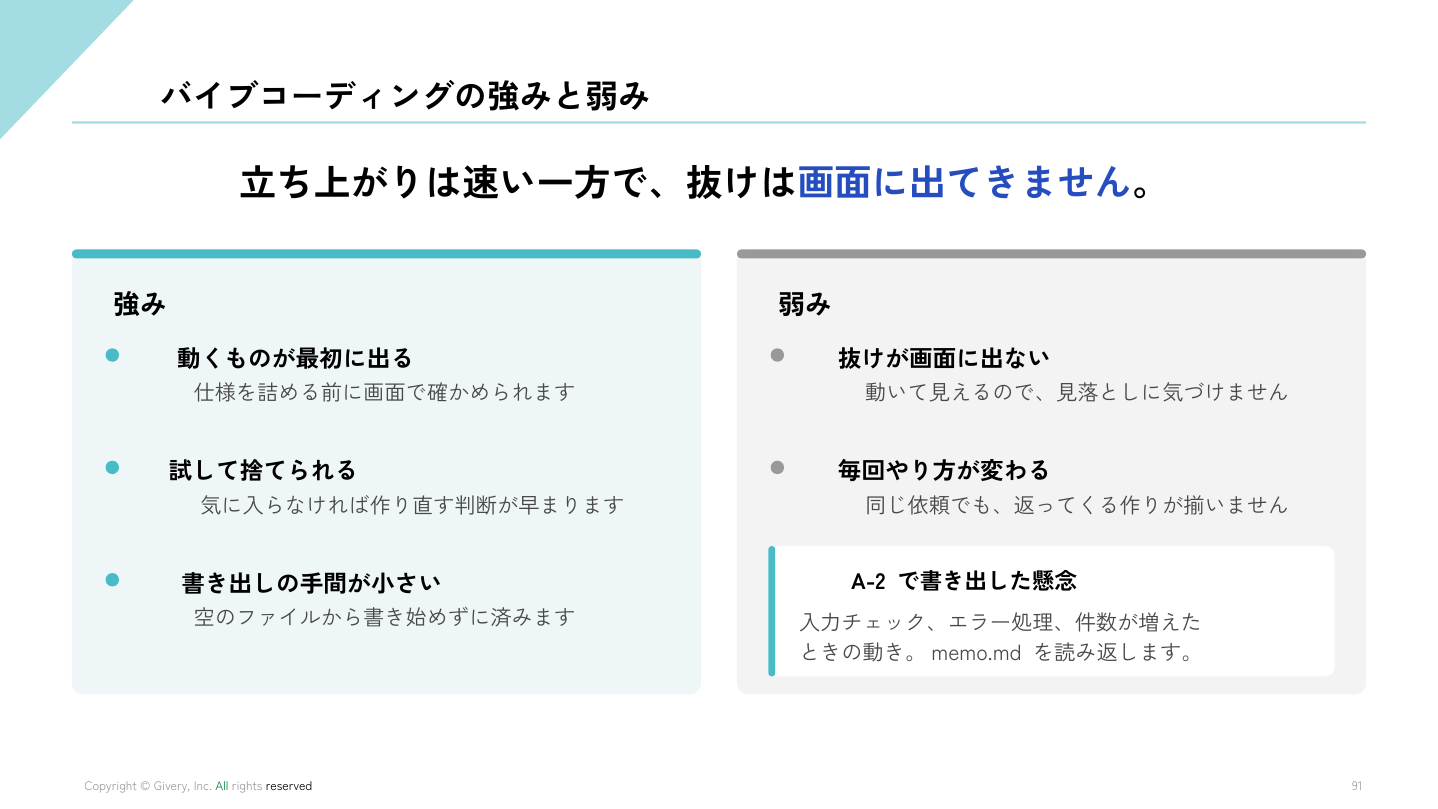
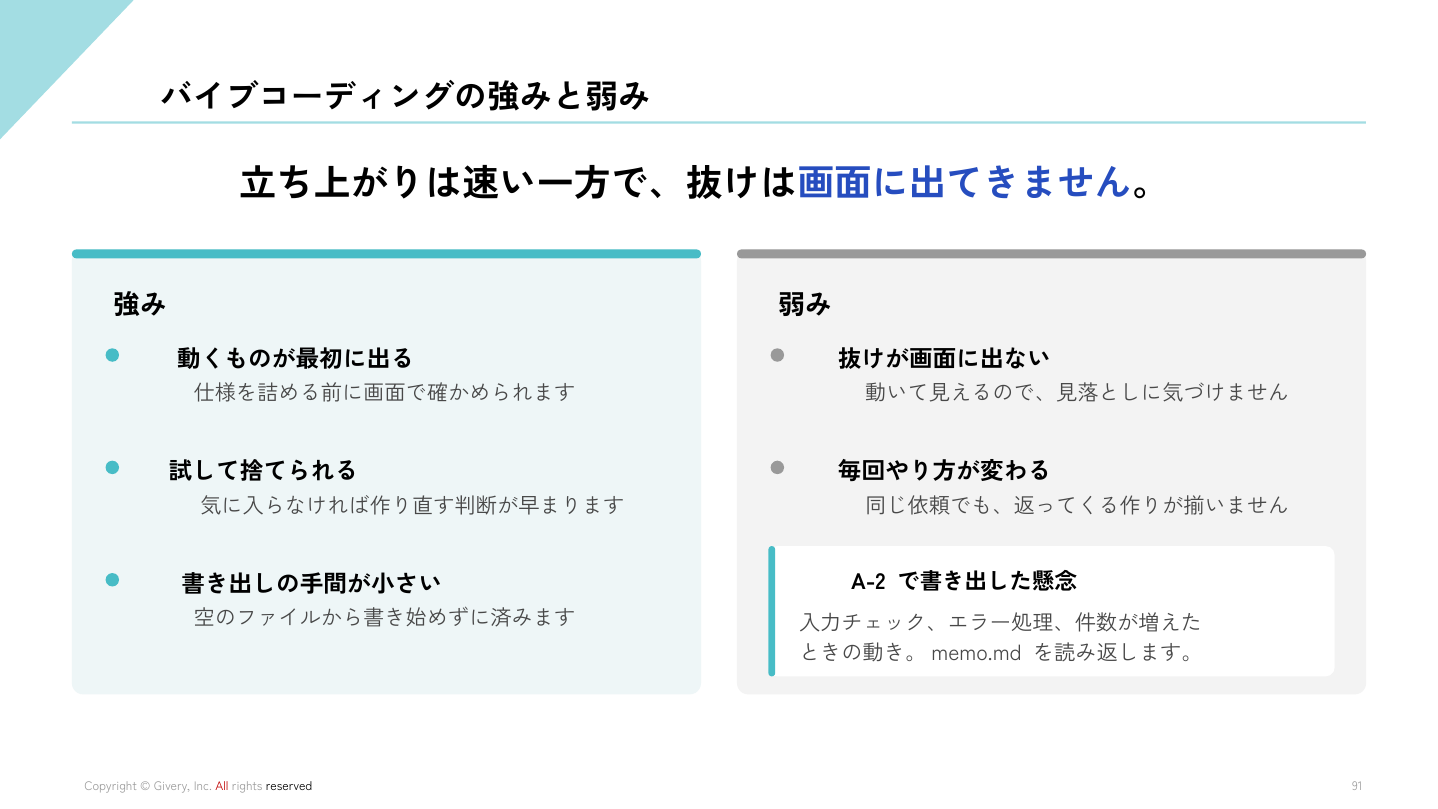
All colour: green -> red (222, 786)
